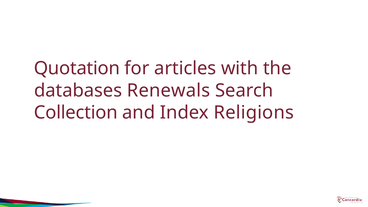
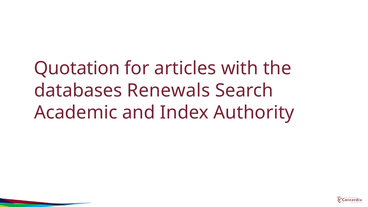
Collection: Collection -> Academic (76, 113)
Religions: Religions -> Authority (254, 113)
